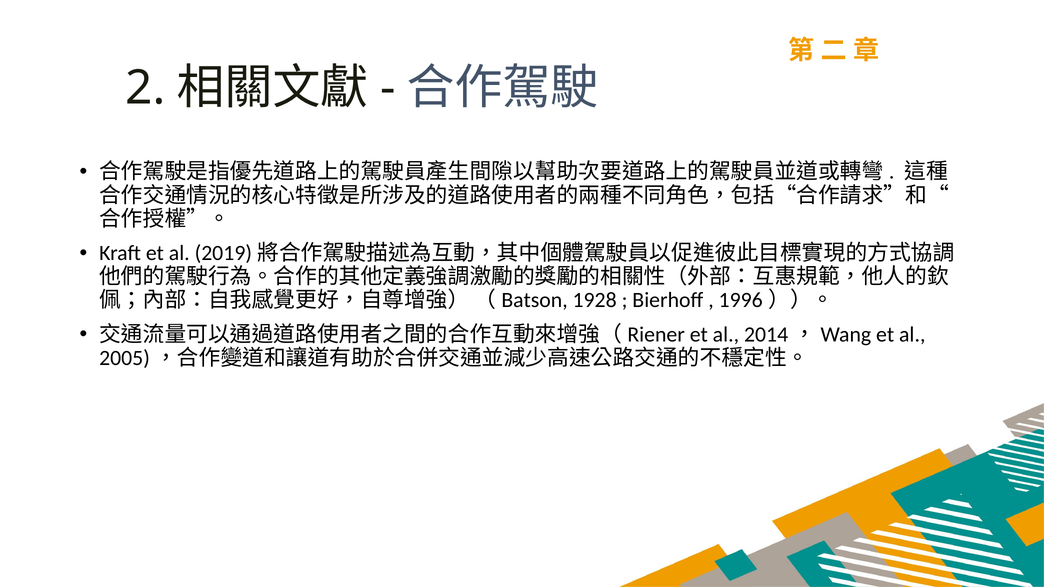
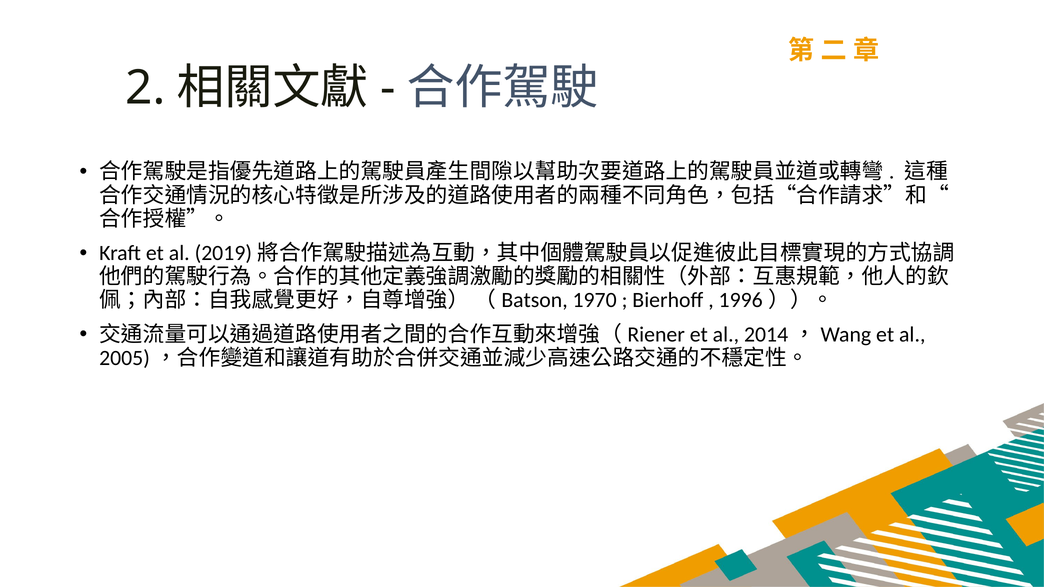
1928: 1928 -> 1970 (595, 300)
